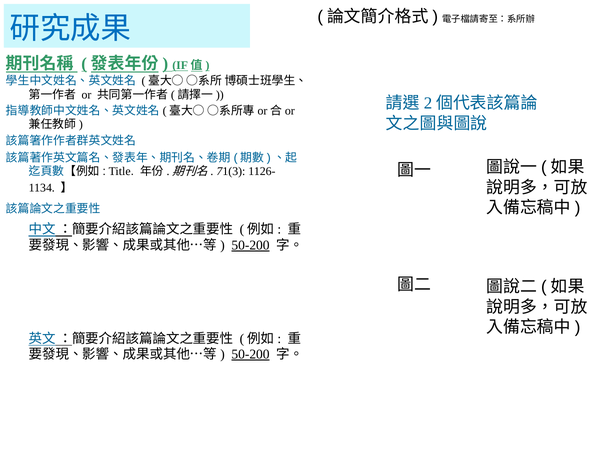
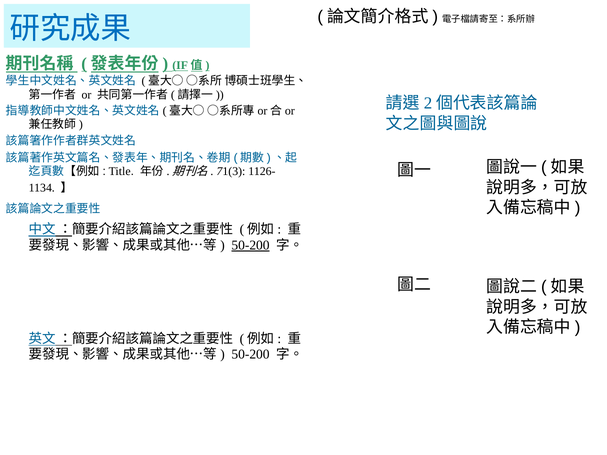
50-200 underline: present -> none (251, 354)
